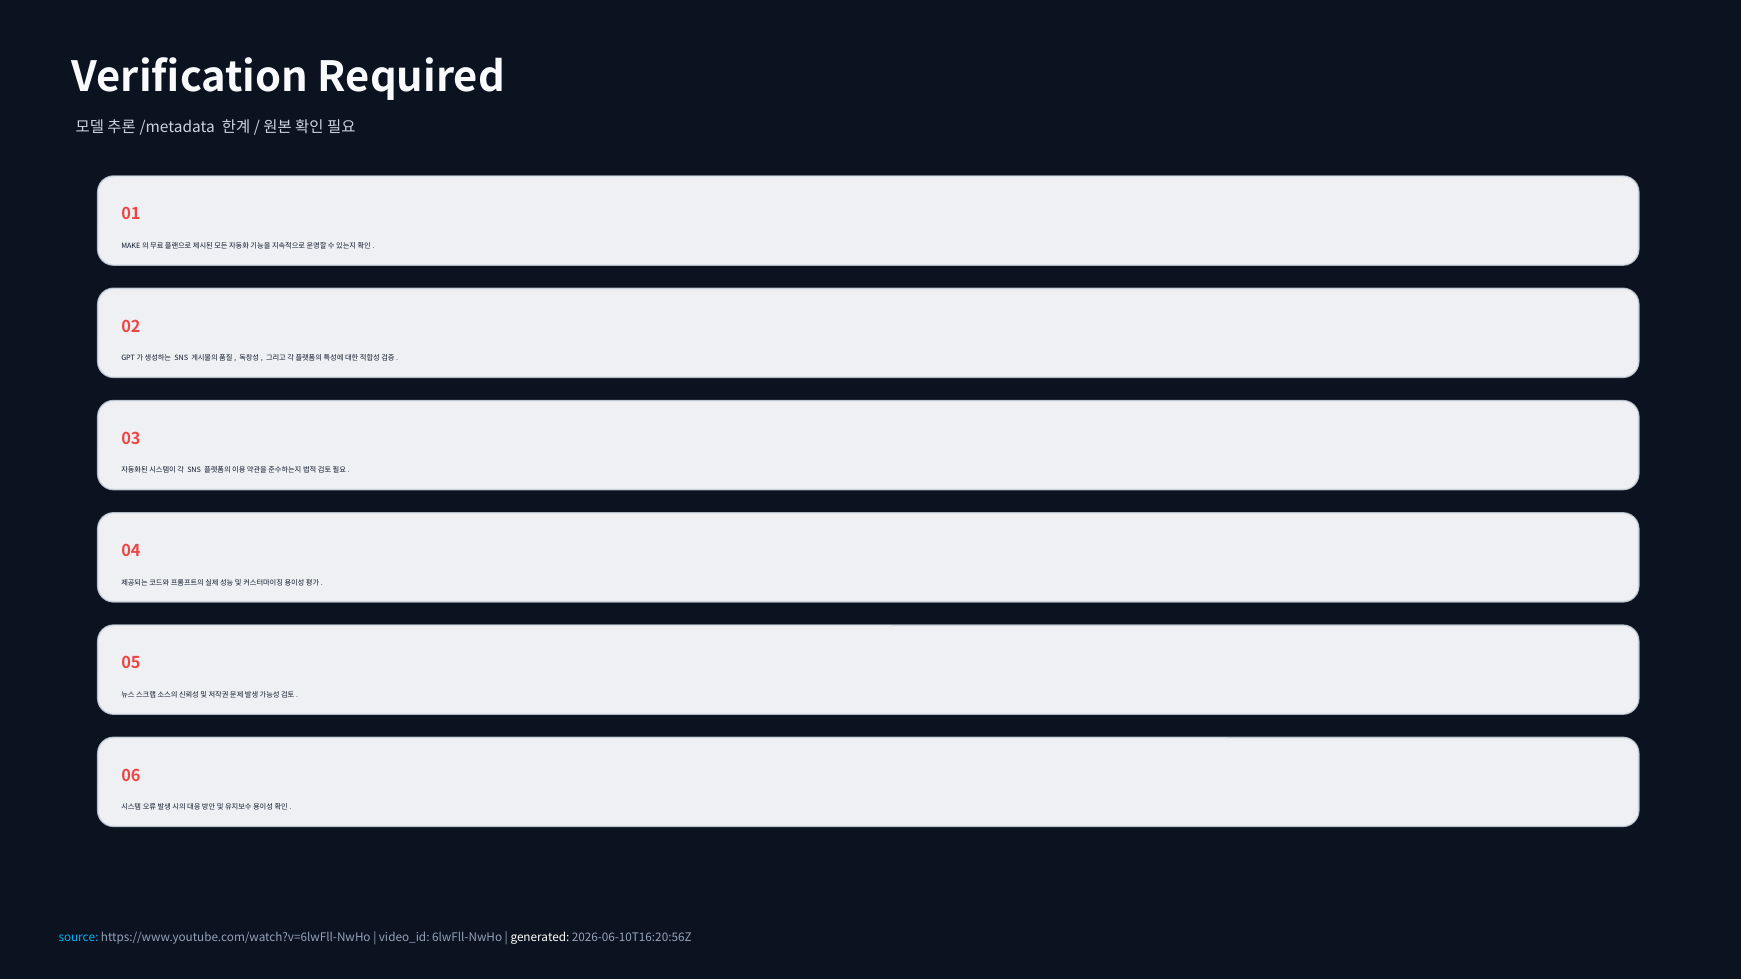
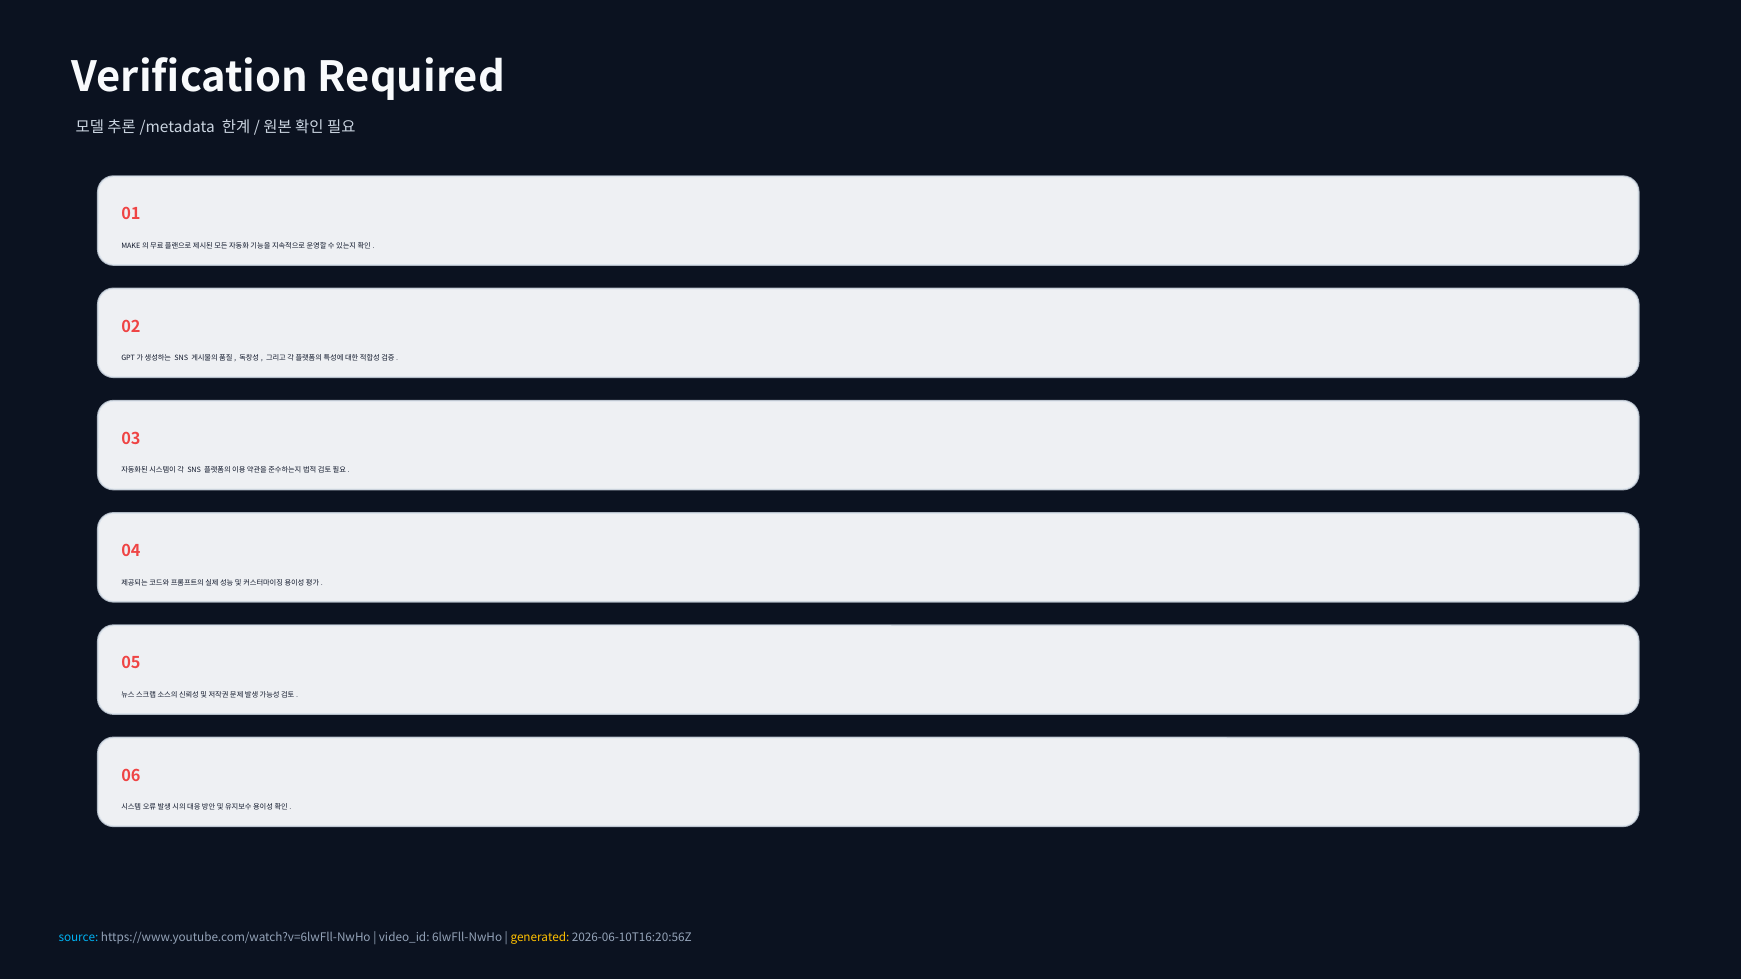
generated colour: white -> yellow (540, 938)
